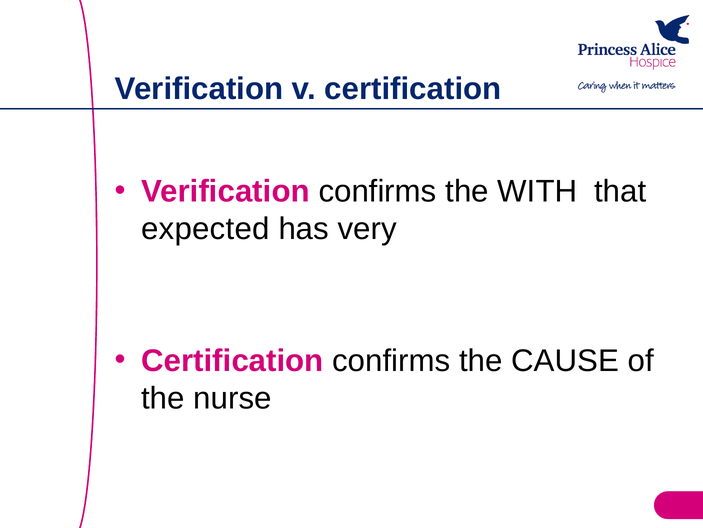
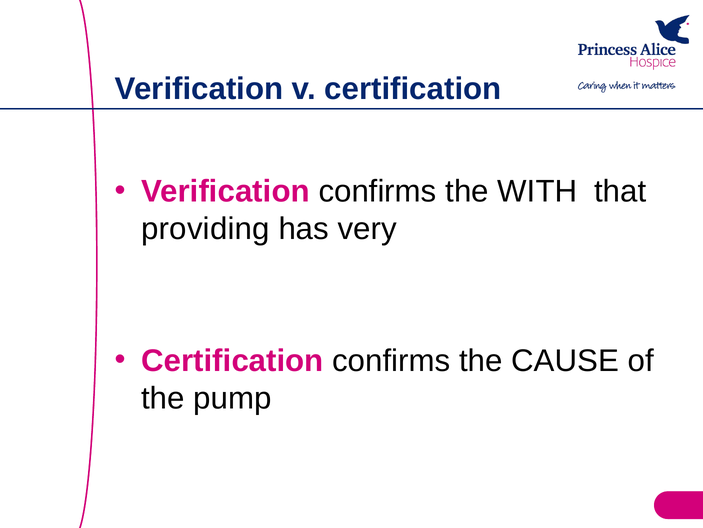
expected: expected -> providing (205, 229)
nurse: nurse -> pump (233, 398)
